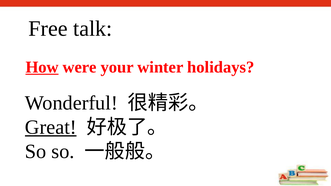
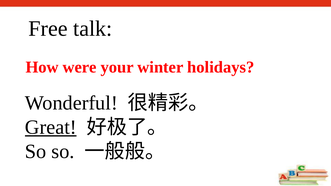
How underline: present -> none (42, 67)
